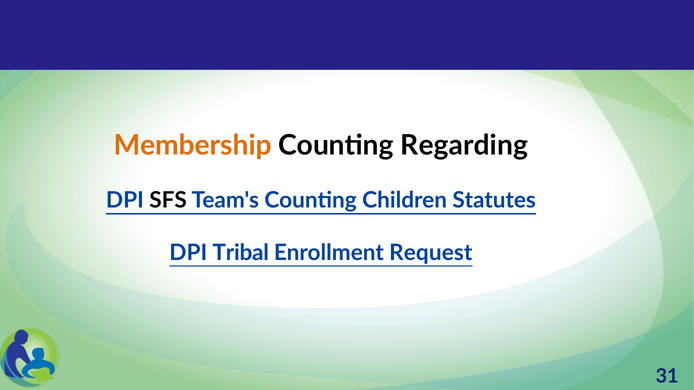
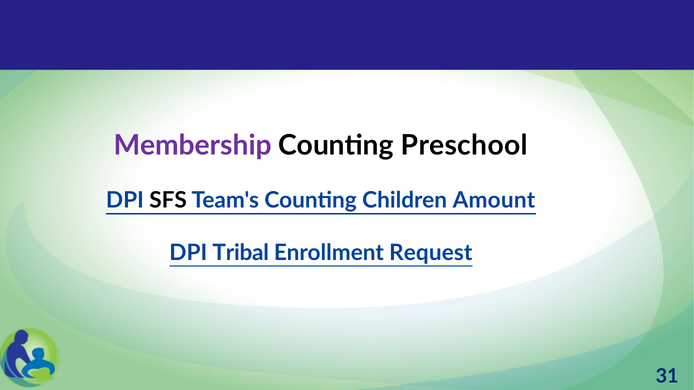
Membership colour: orange -> purple (193, 146)
Regarding: Regarding -> Preschool (464, 146)
Statutes: Statutes -> Amount (494, 201)
